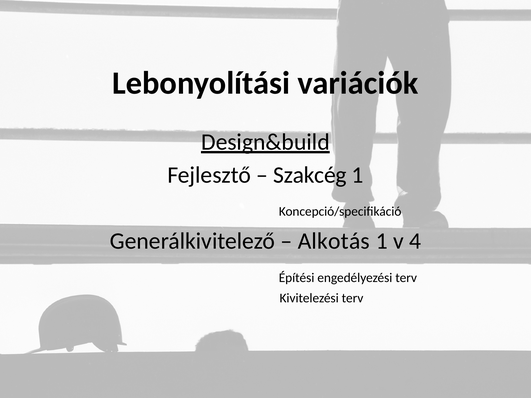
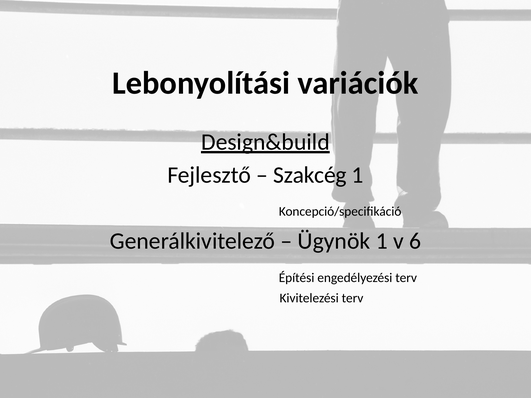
Alkotás: Alkotás -> Ügynök (334, 241)
4: 4 -> 6 (415, 241)
